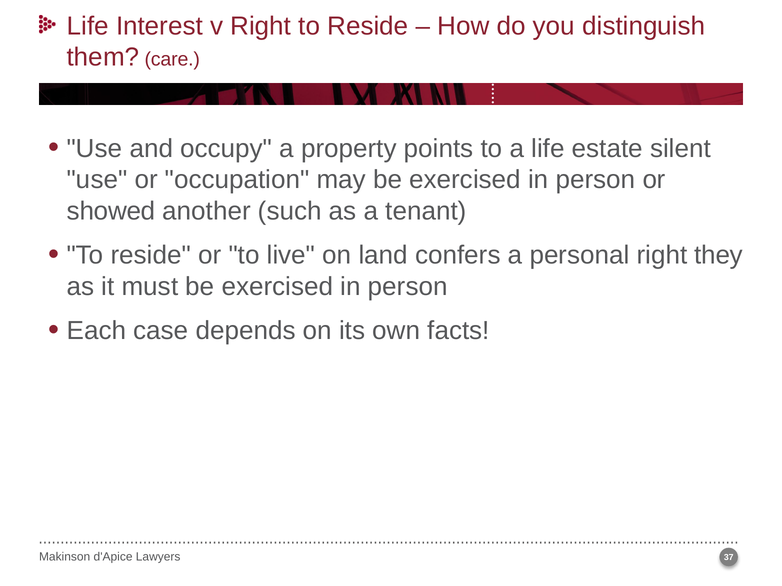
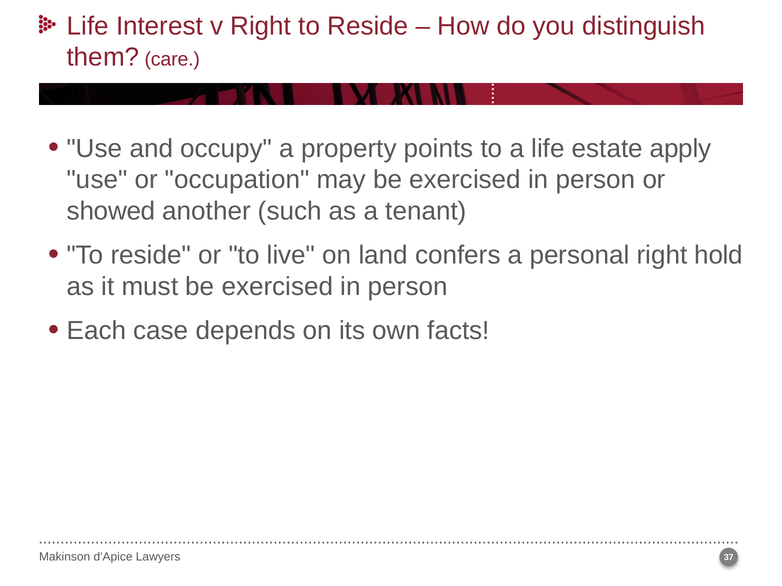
silent: silent -> apply (681, 149)
they: they -> hold (719, 255)
